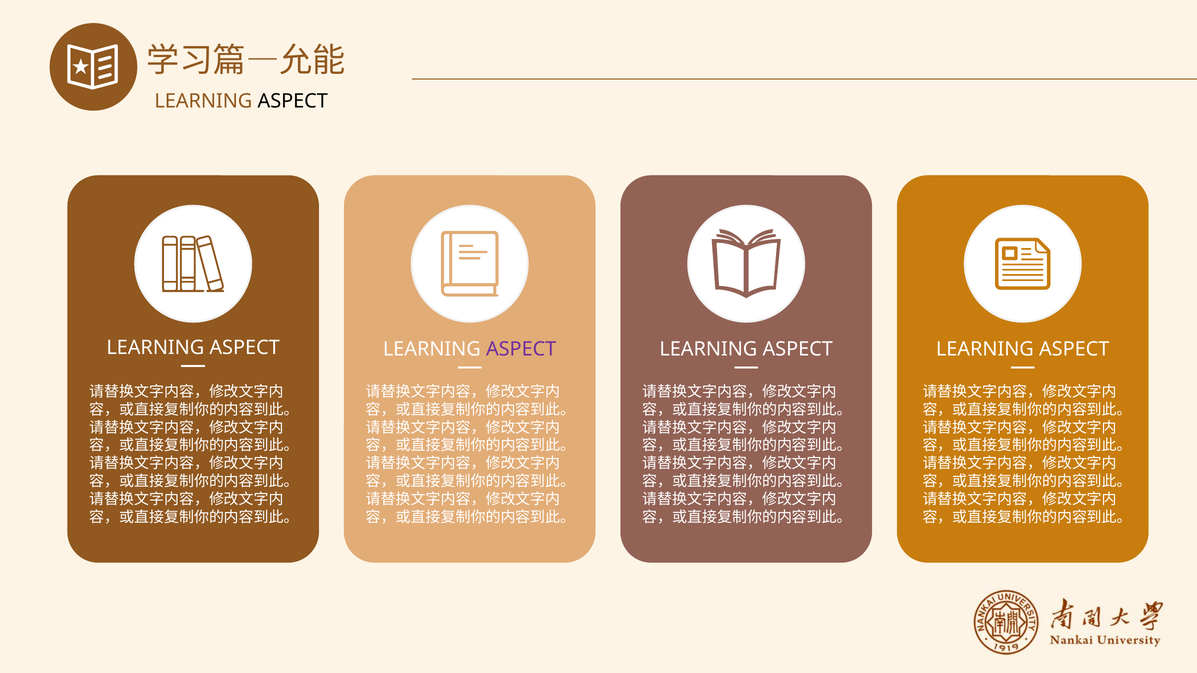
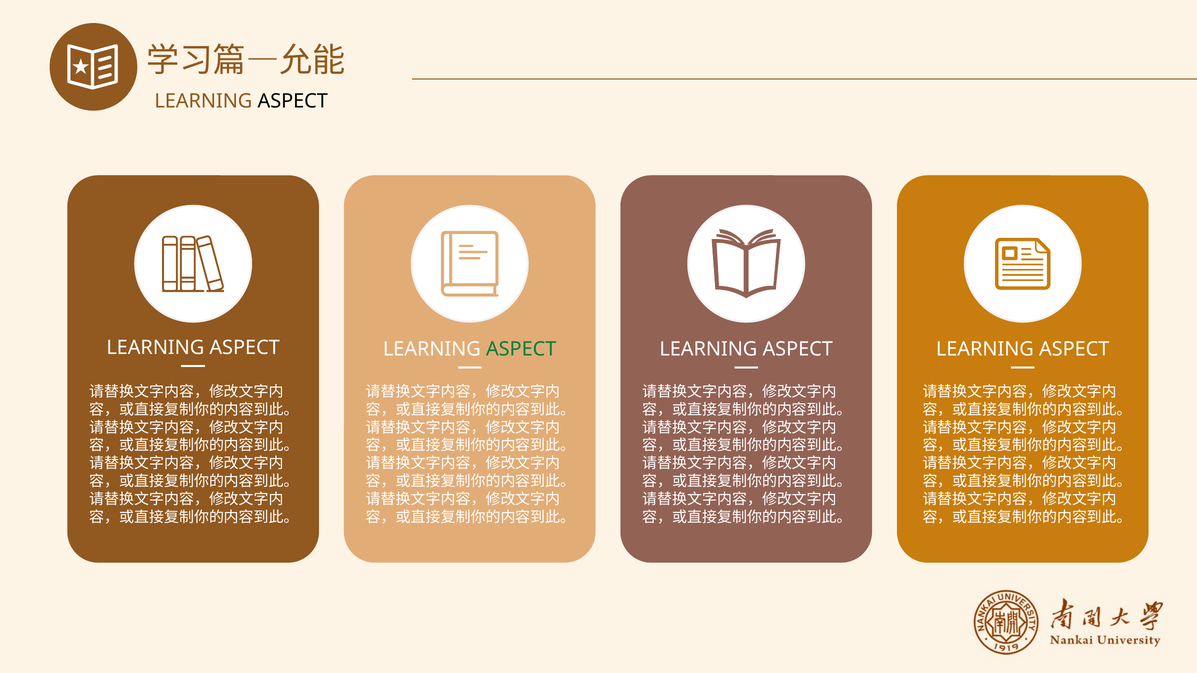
ASPECT colour: purple -> green (521, 349)
